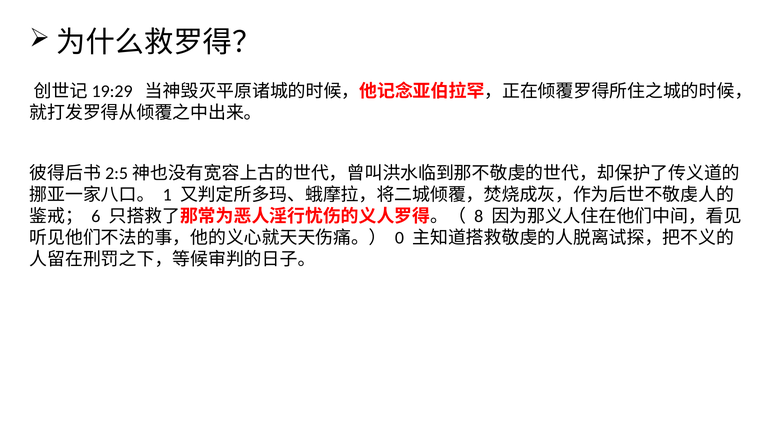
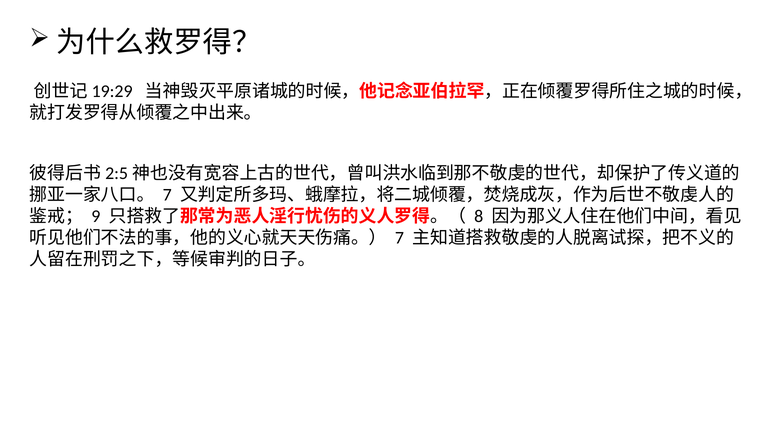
1: 1 -> 7 (167, 195)
6: 6 -> 9 (96, 216)
0: 0 -> 7 (400, 238)
